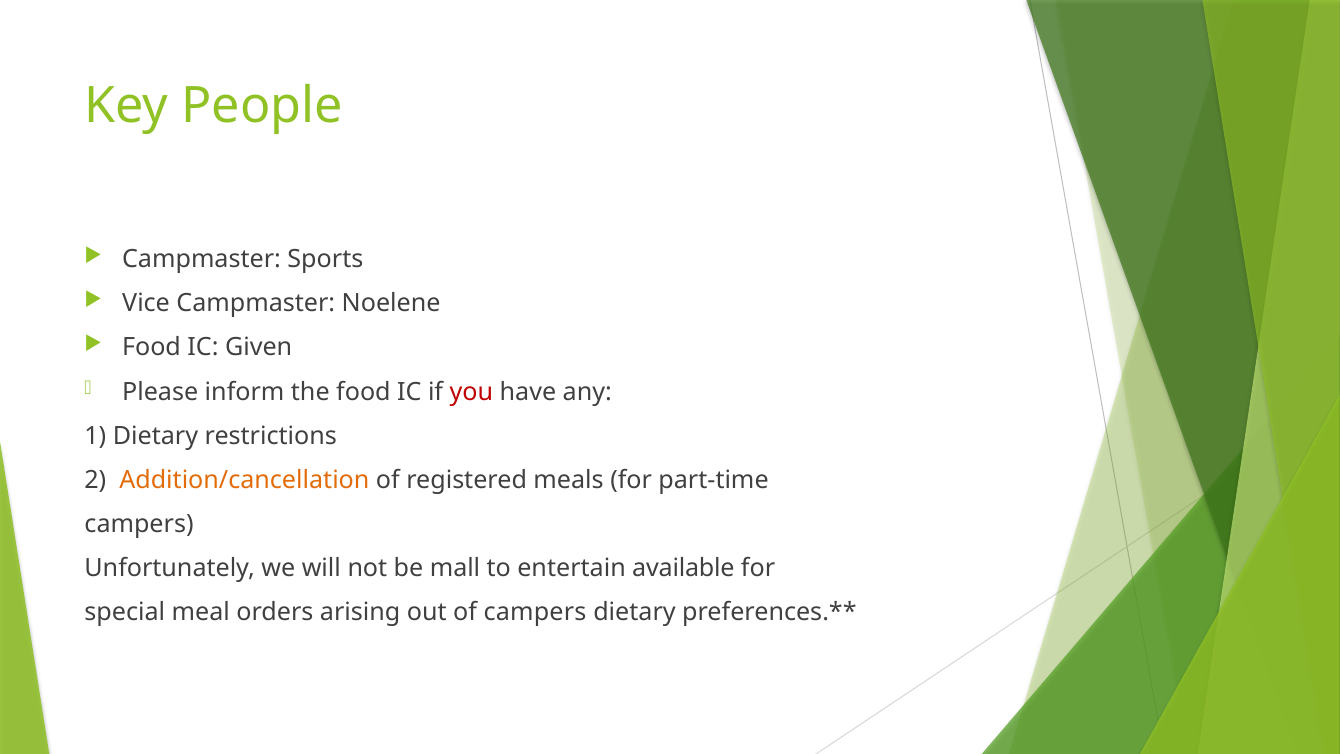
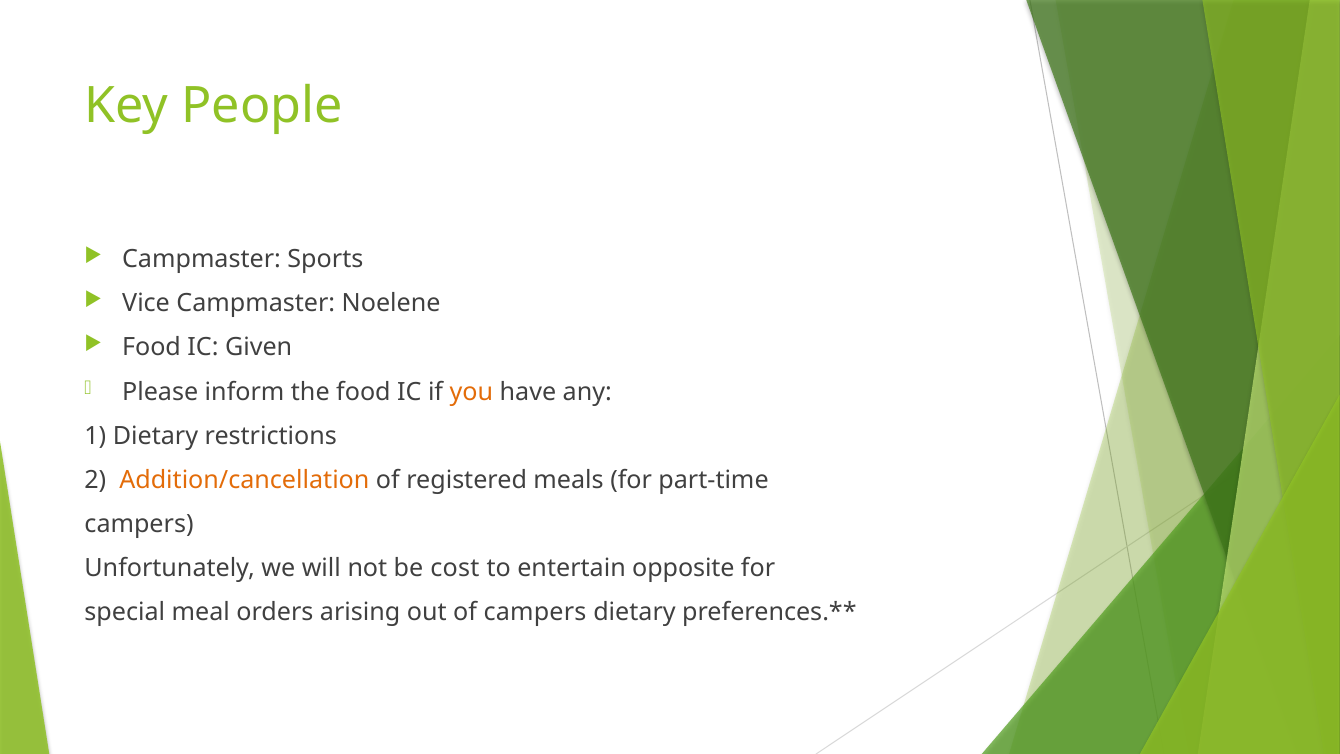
you colour: red -> orange (471, 392)
mall: mall -> cost (455, 568)
available: available -> opposite (683, 568)
